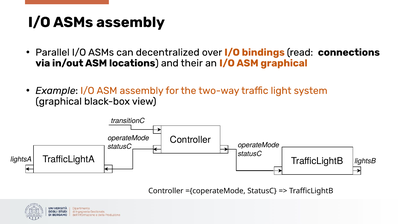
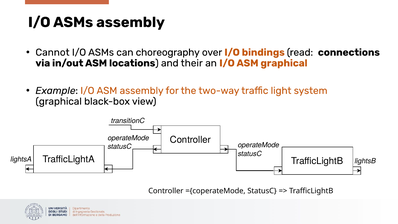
Parallel: Parallel -> Cannot (53, 52)
decentralized: decentralized -> choreography (168, 52)
